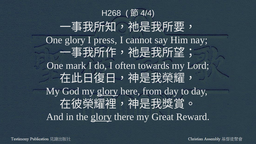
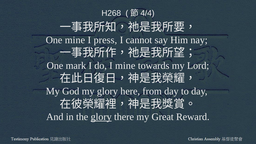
One glory: glory -> mine (75, 40)
I often: often -> mine (125, 66)
glory underline: present -> none (107, 91)
